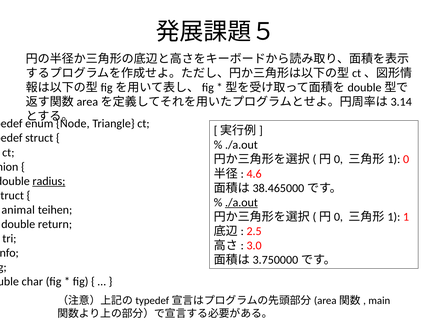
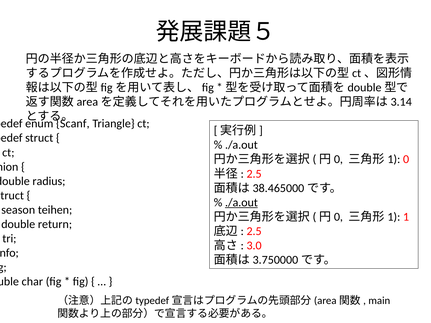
Node: Node -> Scanf (73, 124)
4.6: 4.6 -> 2.5 (254, 174)
radius underline: present -> none (49, 181)
animal: animal -> season (18, 210)
